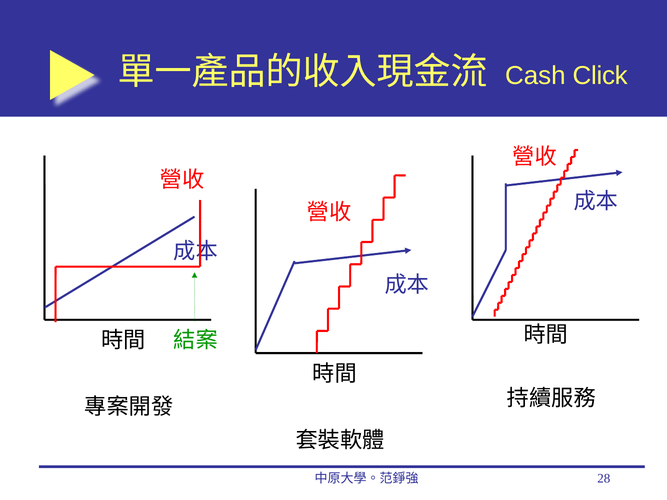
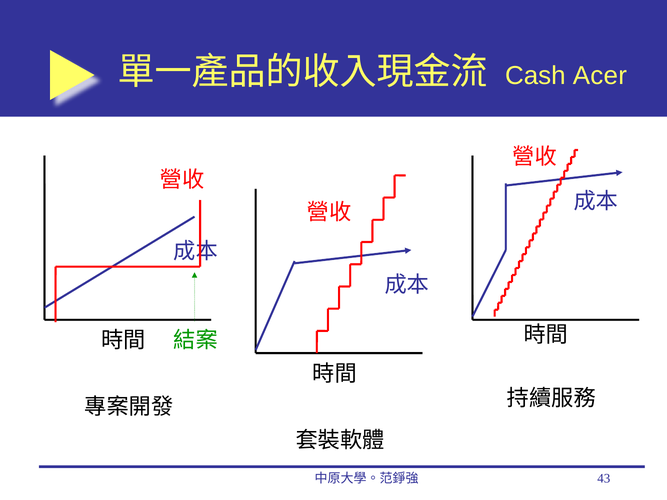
Click: Click -> Acer (600, 76)
28: 28 -> 43 (604, 479)
